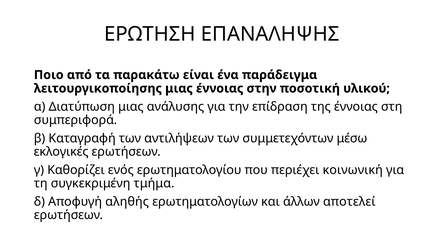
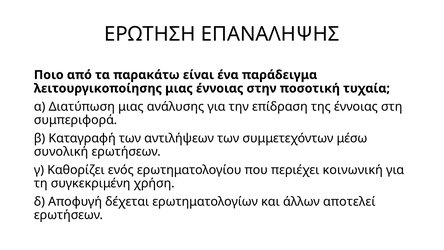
υλικού: υλικού -> τυχαία (367, 88)
εκλογικές: εκλογικές -> συνολική (61, 152)
τμήμα: τμήμα -> χρήση (154, 183)
αληθής: αληθής -> δέχεται (127, 201)
